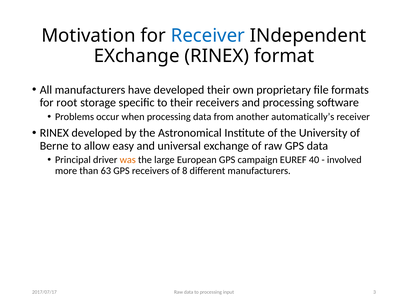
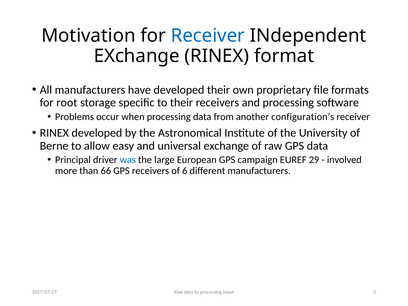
automatically’s: automatically’s -> configuration’s (303, 117)
was colour: orange -> blue (128, 160)
40: 40 -> 29 (314, 160)
63: 63 -> 66 (106, 171)
8: 8 -> 6 (185, 171)
